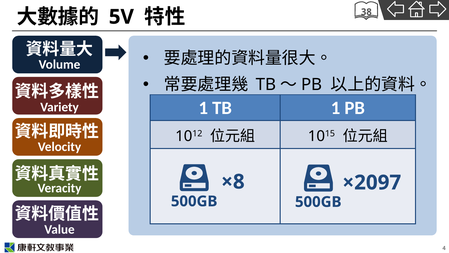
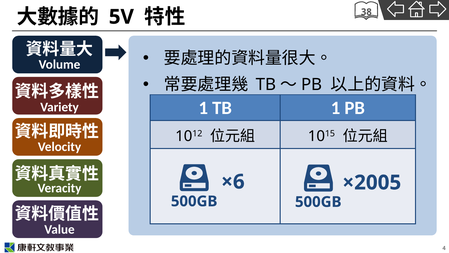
×8: ×8 -> ×6 (233, 182)
×2097: ×2097 -> ×2005 (372, 182)
